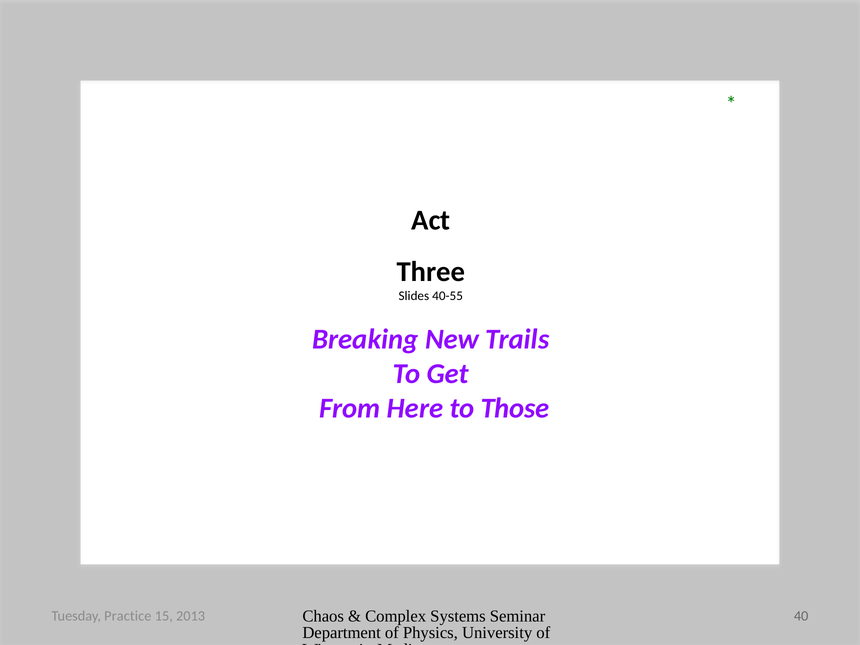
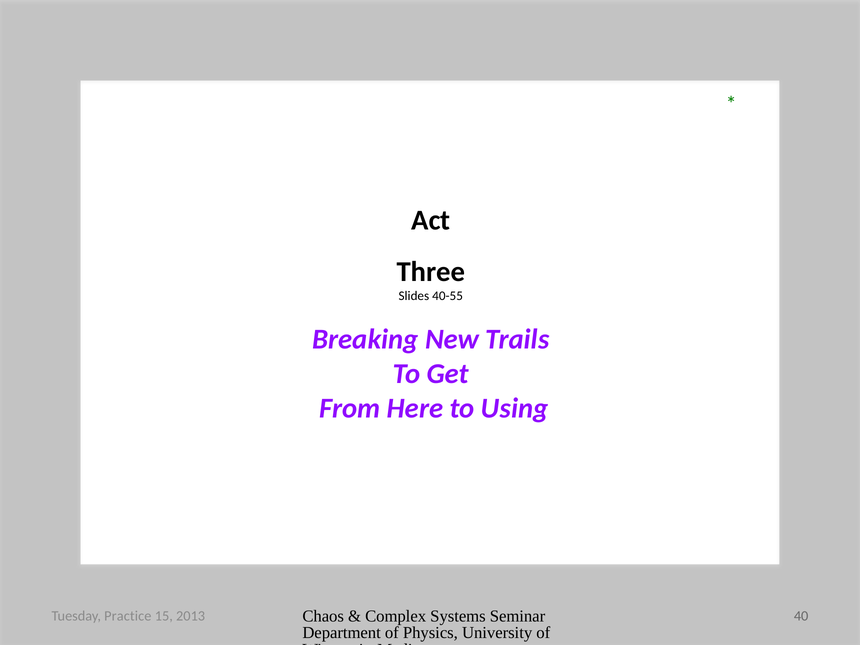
Those: Those -> Using (515, 408)
